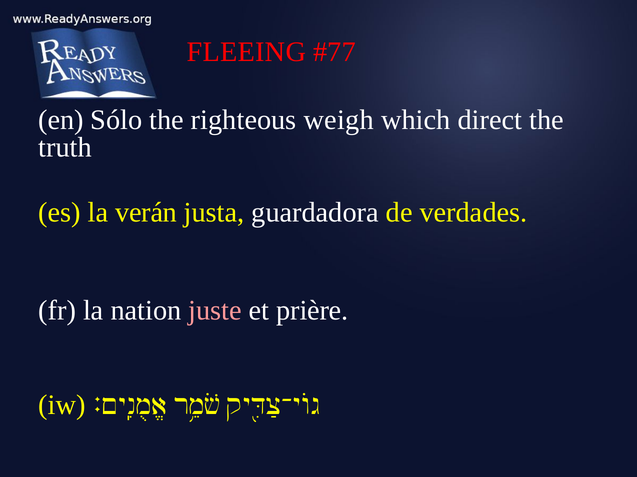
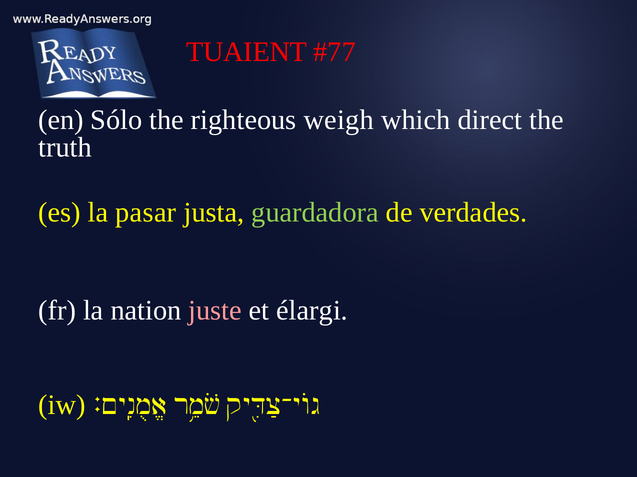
FLEEING: FLEEING -> TUAIENT (247, 52)
verán: verán -> pasar (146, 213)
guardadora colour: white -> light green (315, 213)
prière: prière -> élargi (312, 311)
